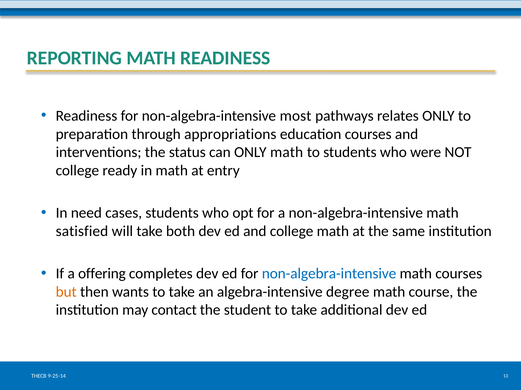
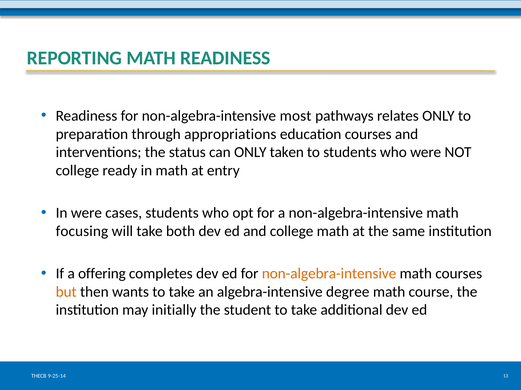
ONLY math: math -> taken (287, 152)
In need: need -> were (86, 213)
satisfied: satisfied -> focusing (82, 232)
non-algebra-intensive colour: blue -> orange (329, 274)
contact: contact -> initially (174, 311)
